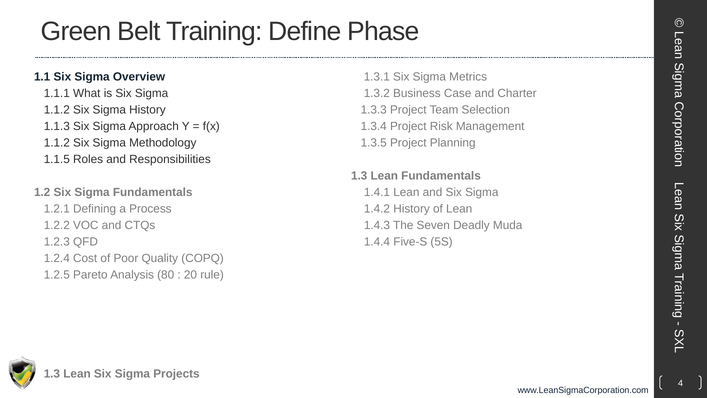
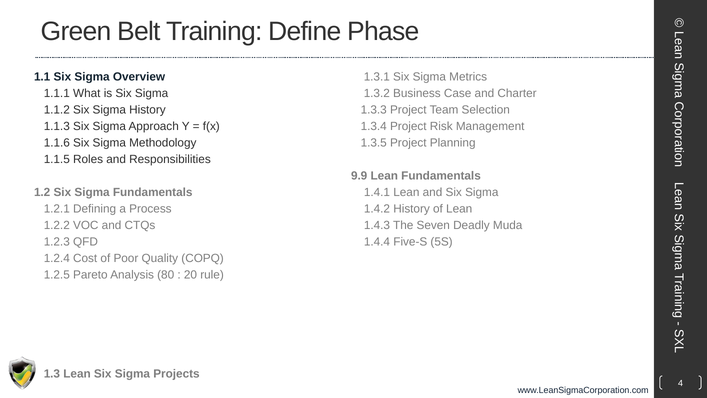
1.1.2: 1.1.2 -> 1.1.6 (57, 143)
1.3: 1.3 -> 9.9 (359, 176)
